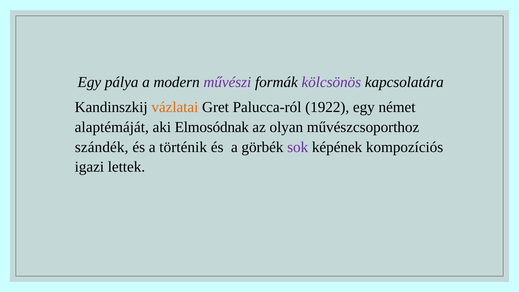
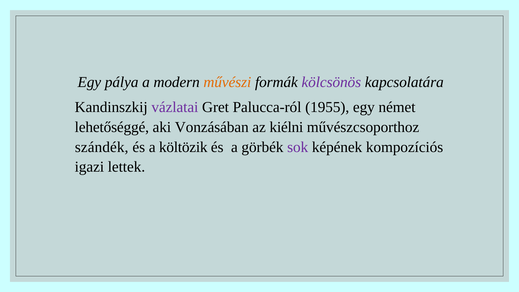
művészi colour: purple -> orange (227, 82)
vázlatai colour: orange -> purple (175, 107)
1922: 1922 -> 1955 (327, 107)
alaptémáját: alaptémáját -> lehetőséggé (112, 127)
Elmosódnak: Elmosódnak -> Vonzásában (212, 127)
olyan: olyan -> kiélni (286, 127)
történik: történik -> költözik (183, 147)
